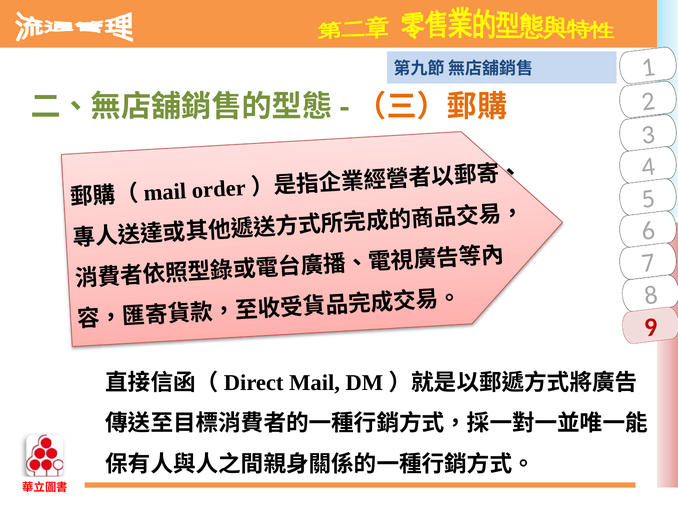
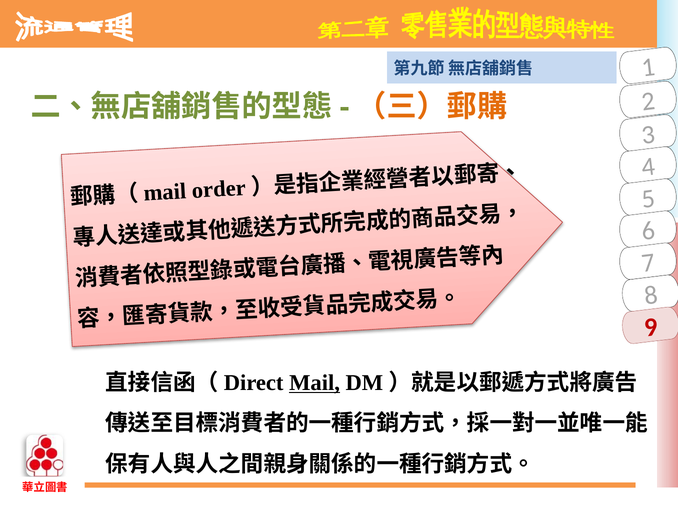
Mail underline: none -> present (315, 382)
